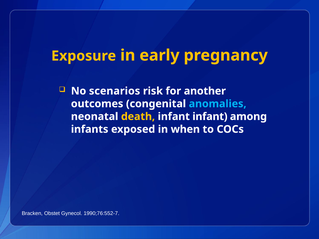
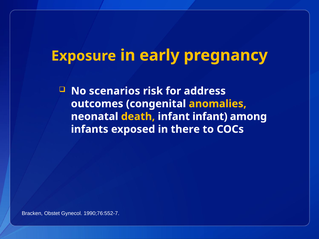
another: another -> address (205, 91)
anomalies colour: light blue -> yellow (218, 104)
when: when -> there (185, 129)
